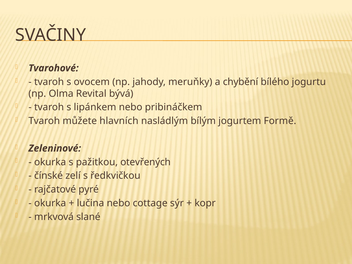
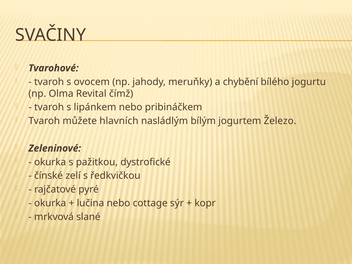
bývá: bývá -> čímž (121, 94)
Formě: Formě -> Železo (280, 121)
otevřených: otevřených -> dystrofické (146, 162)
